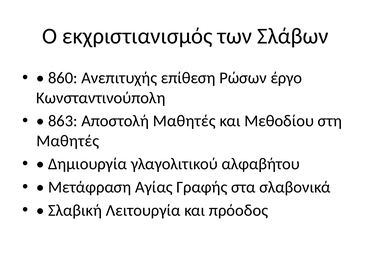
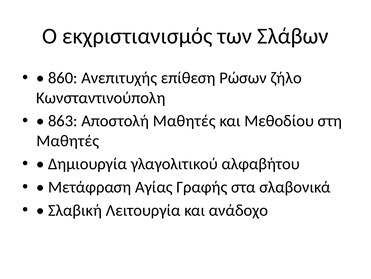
έργο: έργο -> ζήλο (286, 78)
πρόοδος: πρόοδος -> ανάδοχο (238, 210)
